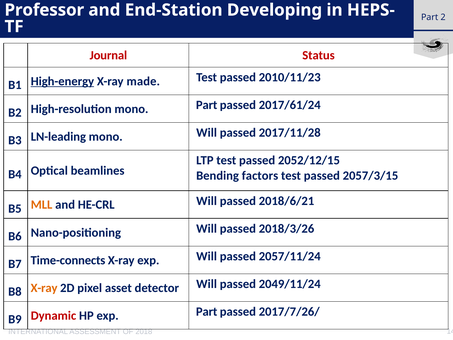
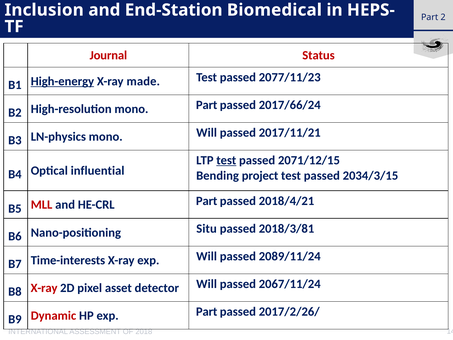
Professor: Professor -> Inclusion (44, 10)
Developing: Developing -> Biomedical (274, 10)
2010/11/23: 2010/11/23 -> 2077/11/23 (290, 77)
2017/61/24: 2017/61/24 -> 2017/66/24 (290, 105)
LN-leading: LN-leading -> LN-physics (58, 136)
2017/11/28: 2017/11/28 -> 2017/11/21 (290, 133)
test underline: none -> present (226, 160)
2052/12/15: 2052/12/15 -> 2071/12/15 (309, 160)
beamlines: beamlines -> influential (98, 171)
factors: factors -> project (260, 176)
2057/3/15: 2057/3/15 -> 2034/3/15 (370, 176)
MLL colour: orange -> red (42, 205)
HE-CRL Will: Will -> Part (207, 201)
2018/6/21: 2018/6/21 -> 2018/4/21 (287, 201)
Nano-positioning Will: Will -> Situ (207, 228)
2018/3/26: 2018/3/26 -> 2018/3/81 (287, 228)
Time-connects: Time-connects -> Time-interests (68, 260)
2057/11/24: 2057/11/24 -> 2089/11/24 (290, 256)
X-ray colour: orange -> red (44, 288)
2049/11/24: 2049/11/24 -> 2067/11/24 (290, 284)
2017/7/26/: 2017/7/26/ -> 2017/2/26/ (289, 311)
